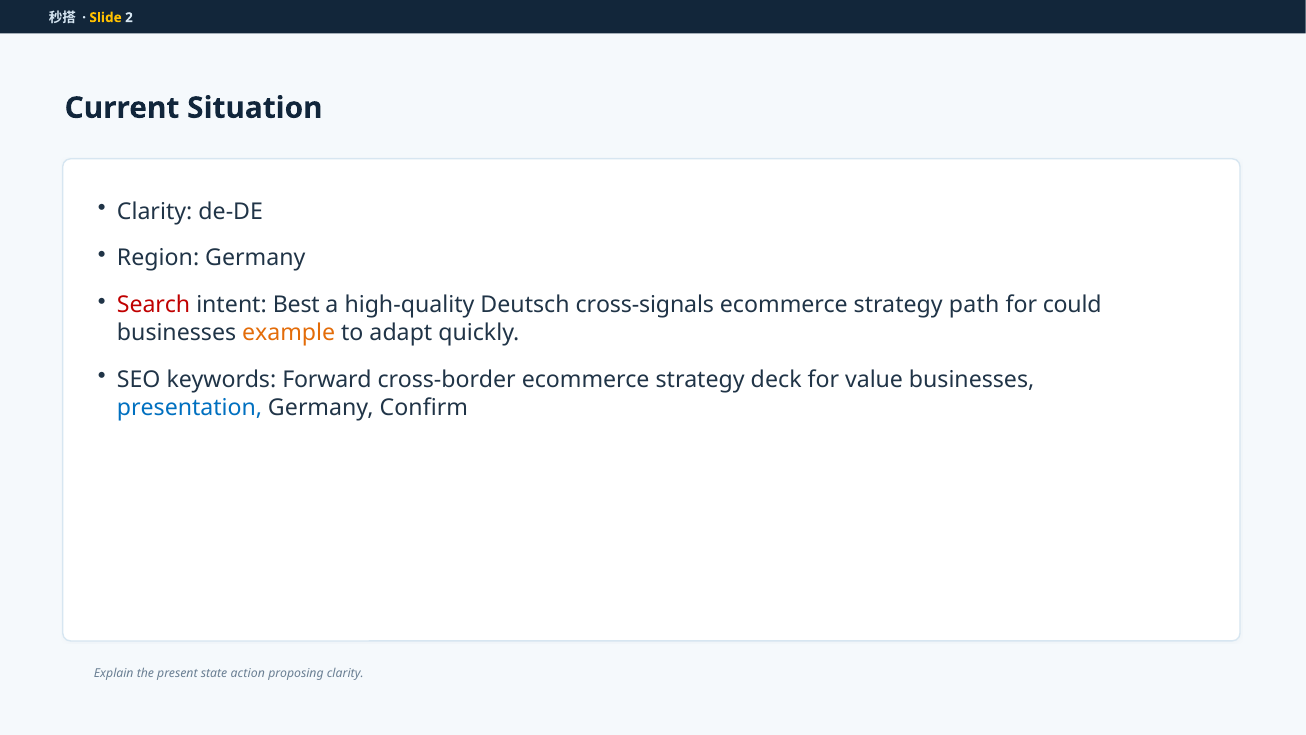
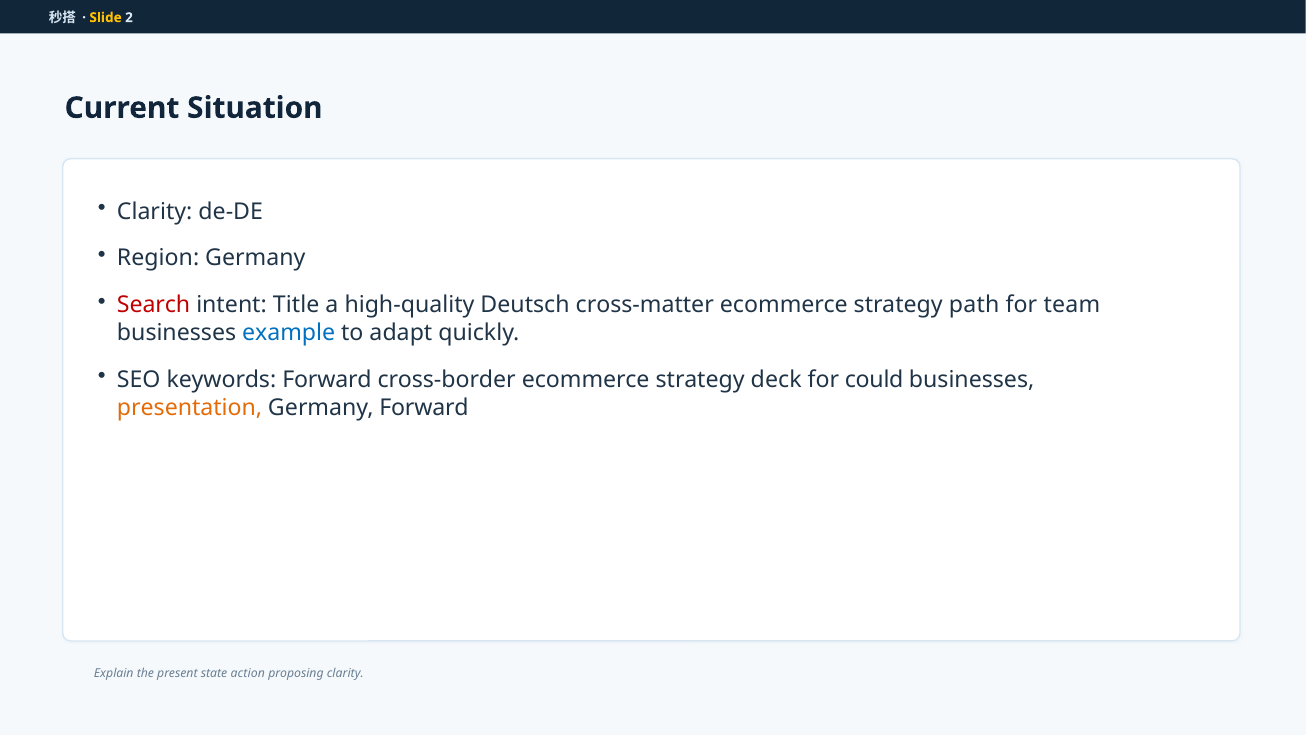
Best: Best -> Title (296, 305)
cross-signals: cross-signals -> cross-matter (645, 305)
could: could -> team (1072, 305)
example colour: orange -> blue (289, 333)
value: value -> could (874, 380)
presentation colour: blue -> orange (189, 407)
Germany Confirm: Confirm -> Forward (424, 407)
